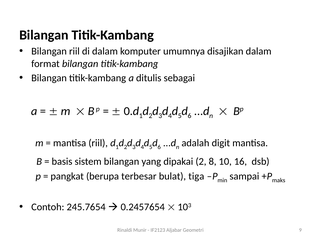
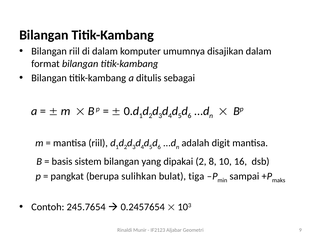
terbesar: terbesar -> sulihkan (139, 176)
